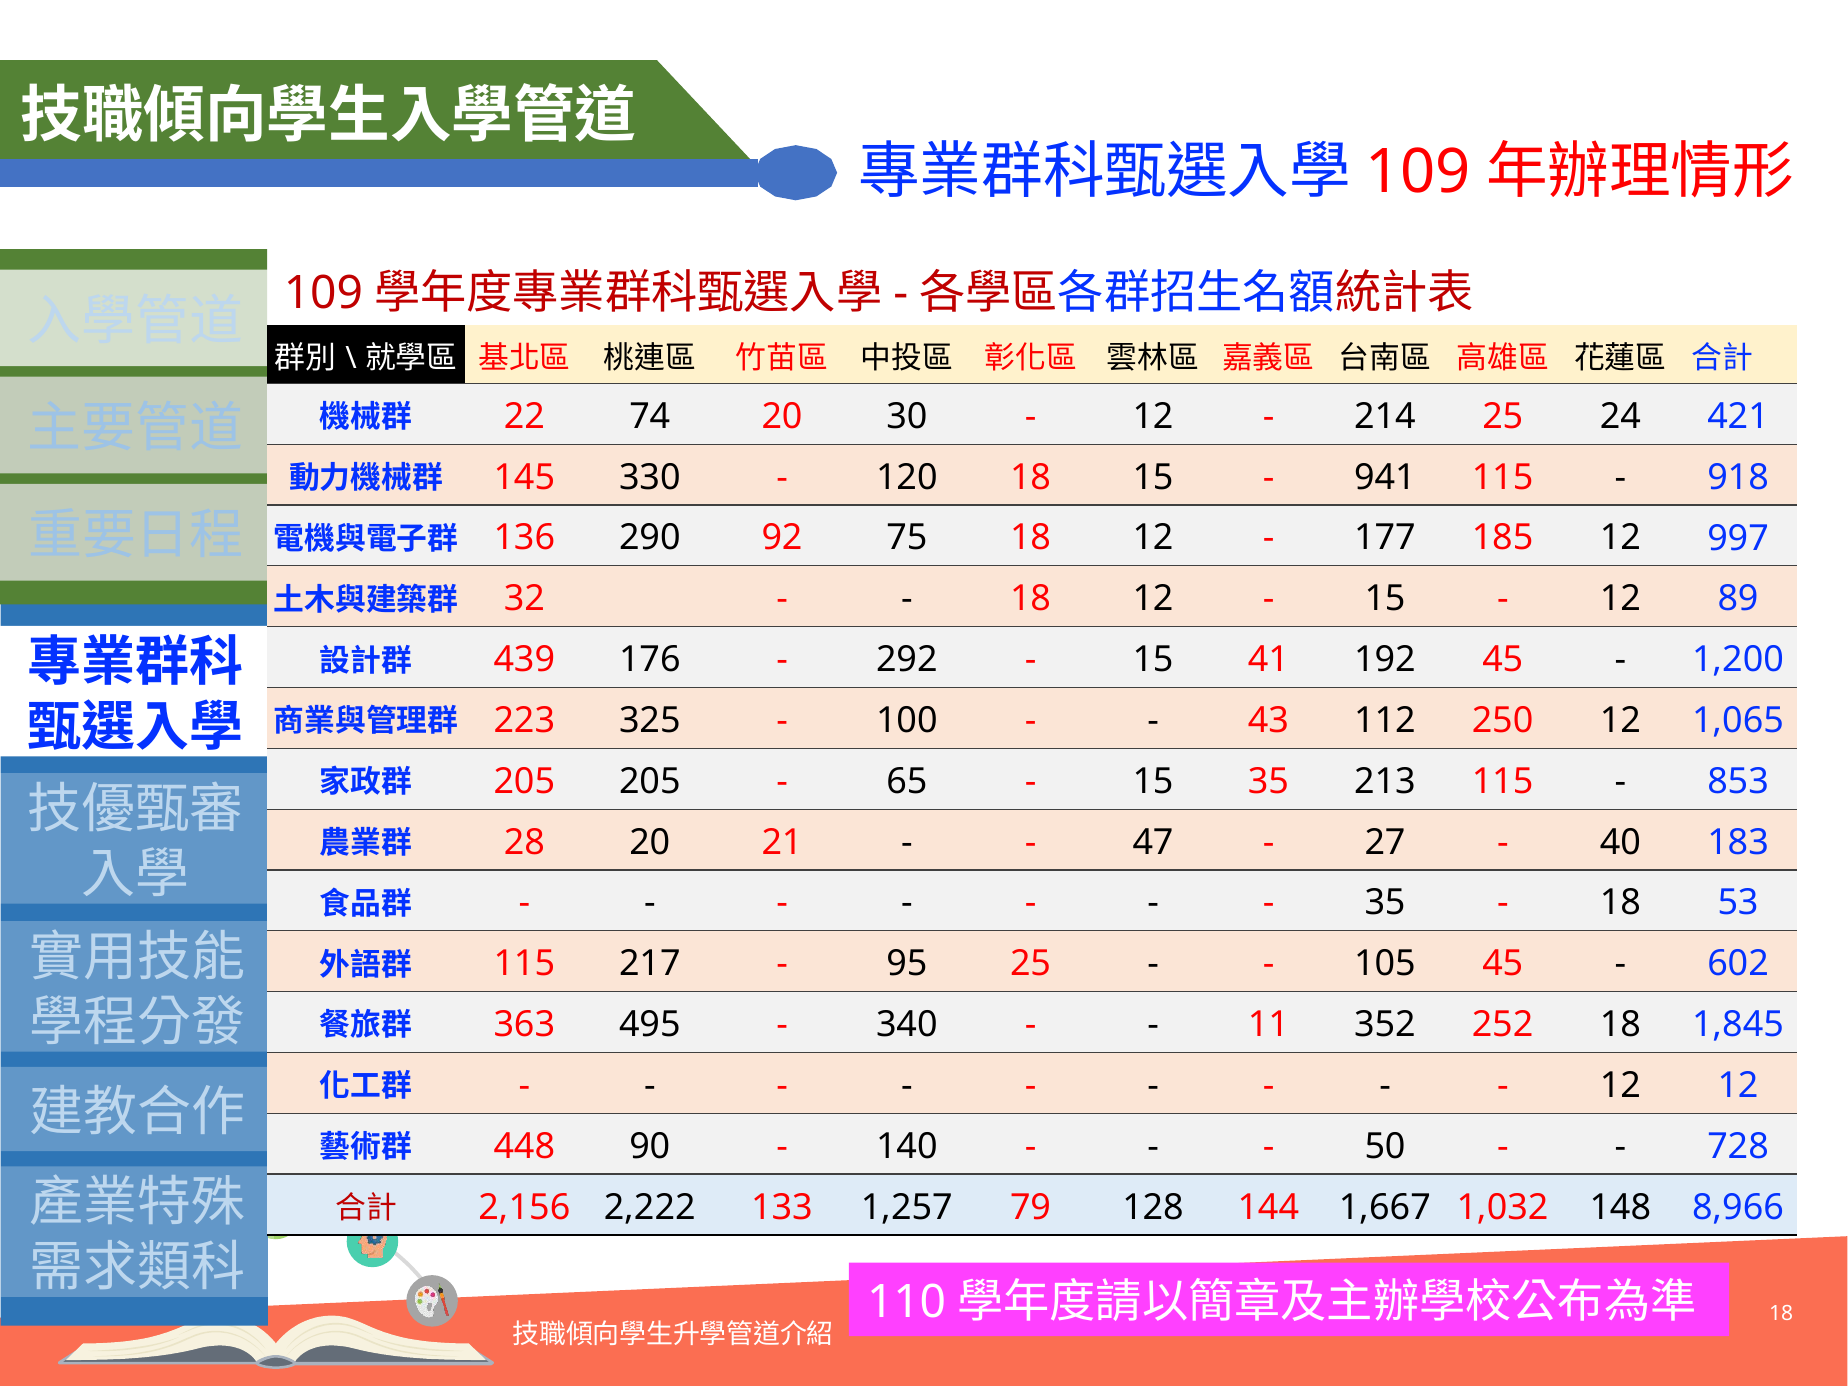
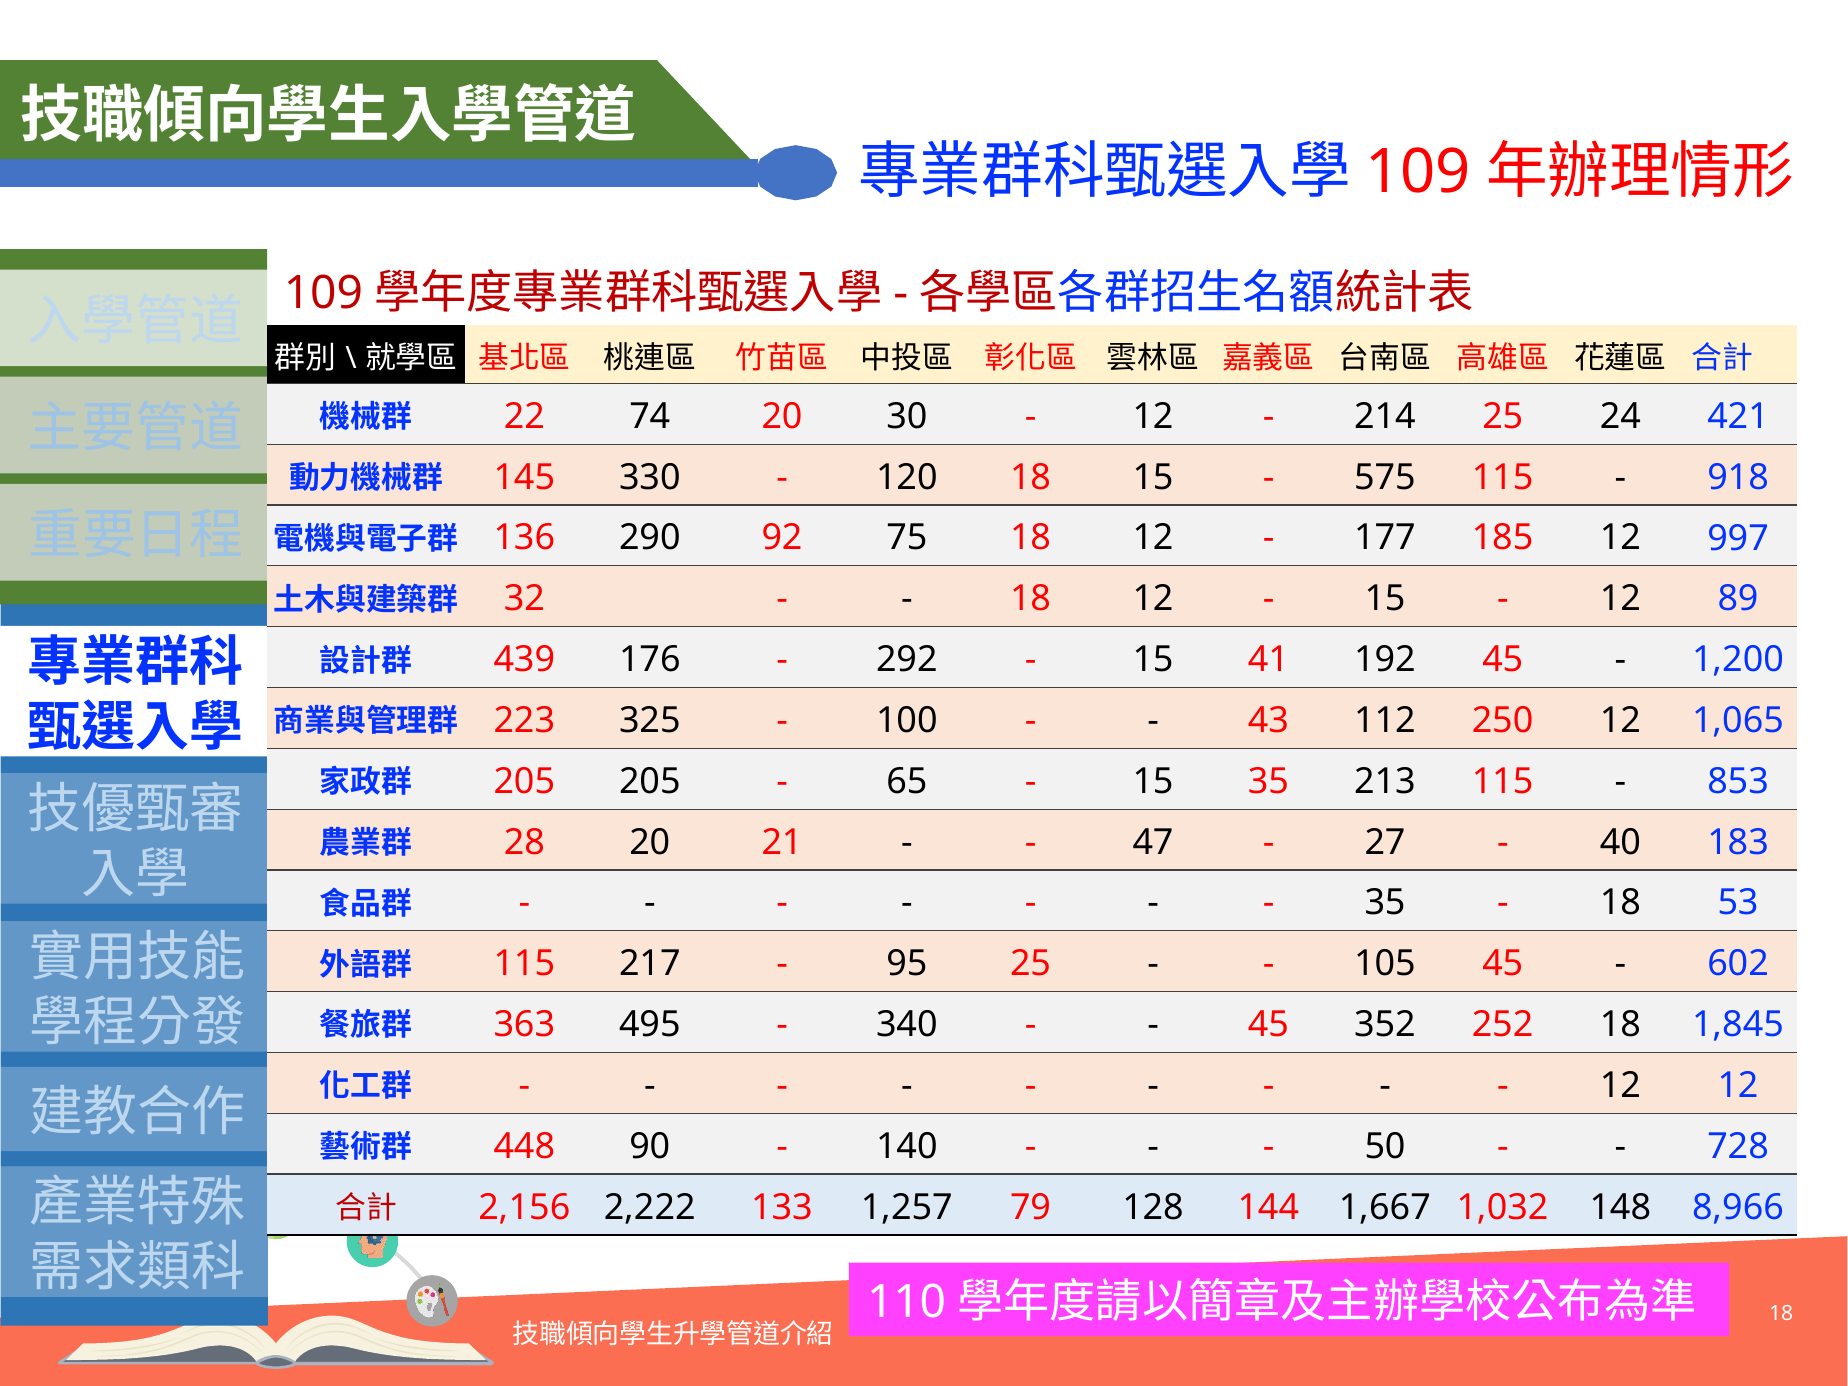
941: 941 -> 575 (1385, 477)
11: 11 -> 45 (1268, 1025)
